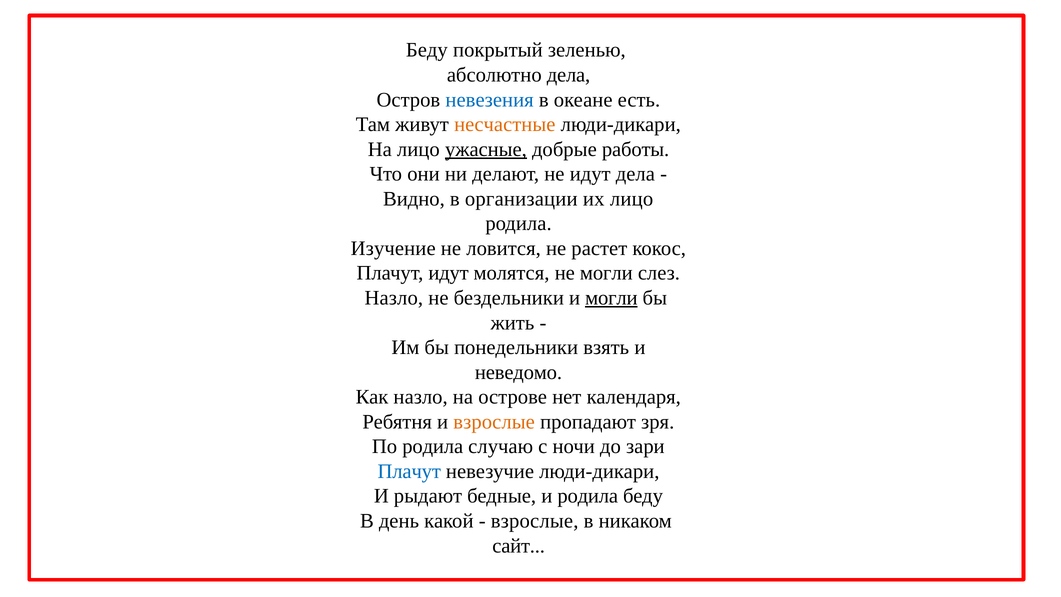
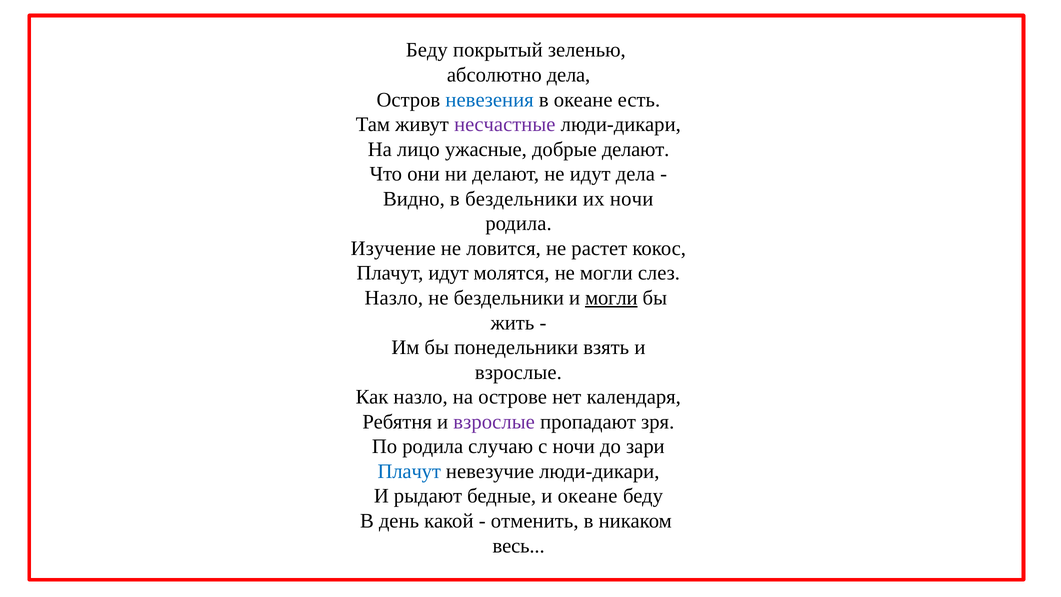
несчастные colour: orange -> purple (505, 124)
ужасные underline: present -> none (486, 149)
добрые работы: работы -> делают (636, 149)
в организации: организации -> бездельники (521, 199)
их лицо: лицо -> ночи (632, 199)
неведомо: неведомо -> взрослые (518, 372)
взрослые colour: orange -> purple (494, 422)
и родила: родила -> океане (588, 496)
взрослые: взрослые -> отменить (535, 521)
сайт: сайт -> весь (519, 546)
